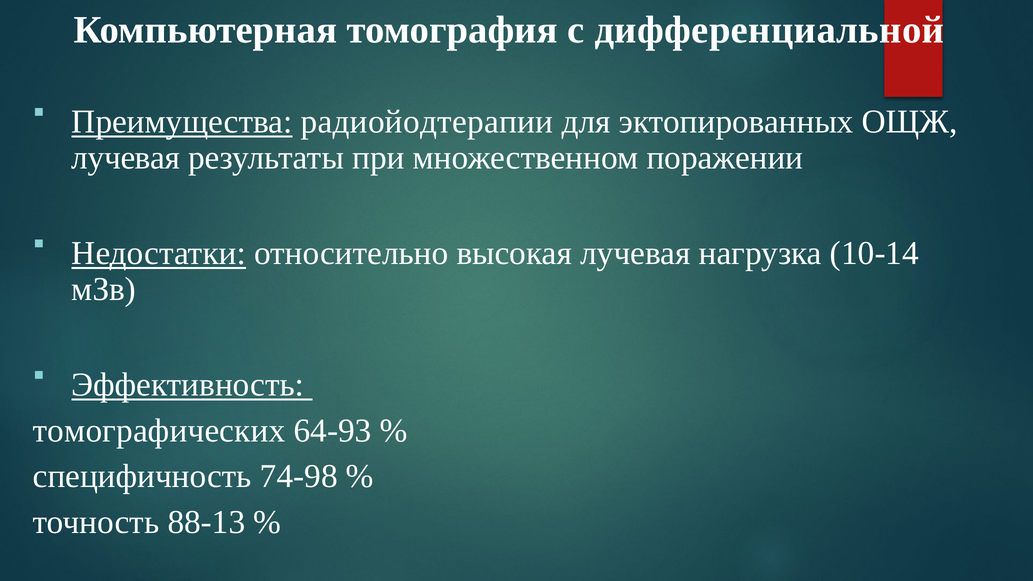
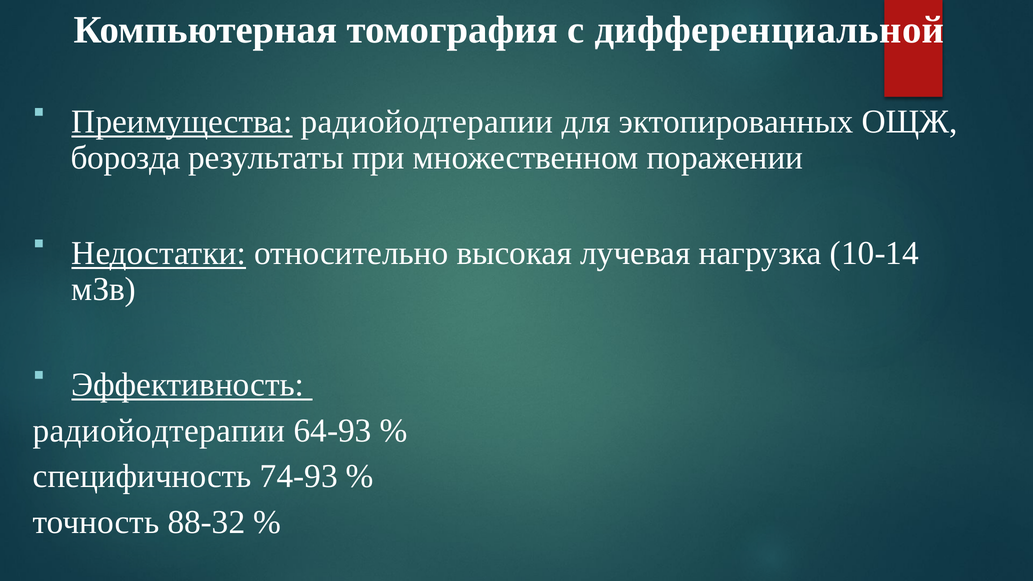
лучевая: лучевая -> борозда (126, 158)
томографических: томографических -> радиойодтерапии (159, 431)
74-98: 74-98 -> 74-93 (299, 476)
88-13: 88-13 -> 88-32 (206, 522)
